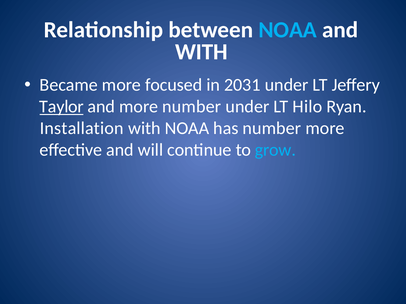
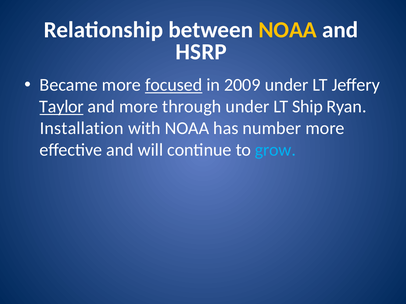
NOAA colour: light blue -> yellow (288, 30)
WITH: WITH -> HSRP (201, 52)
focused underline: none -> present (174, 85)
2031: 2031 -> 2009 (242, 85)
more number: number -> through (192, 107)
Hilo: Hilo -> Ship (308, 107)
